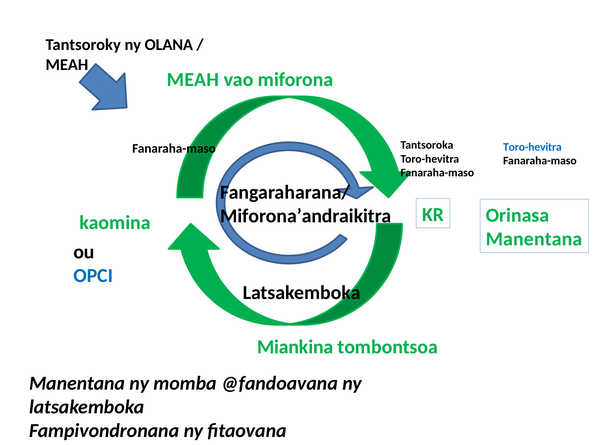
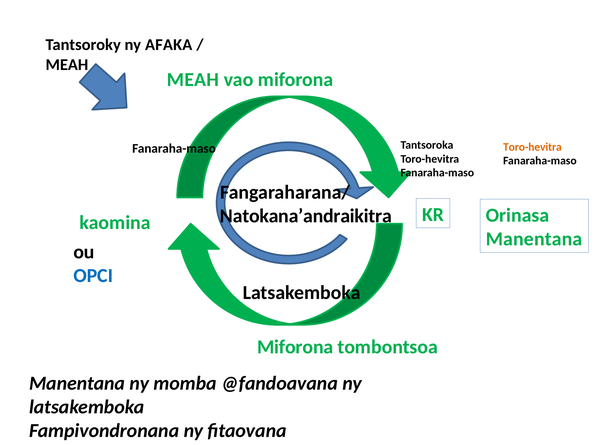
OLANA: OLANA -> AFAKA (169, 45)
Toro-hevitra colour: blue -> orange (532, 147)
Miforona’andraikitra: Miforona’andraikitra -> Natokana’andraikitra (306, 216)
Miankina: Miankina -> Miforona (295, 347)
